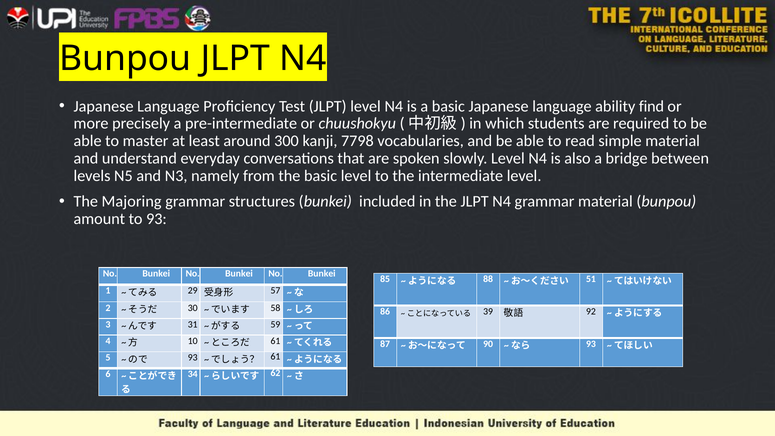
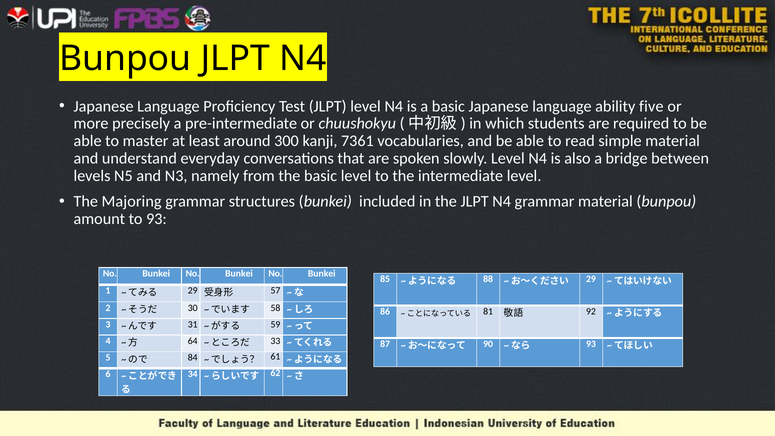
find: find -> five (651, 106)
7798: 7798 -> 7361 (357, 141)
51: 51 -> 29 (591, 279)
39: 39 -> 81 (488, 312)
10: 10 -> 64 (193, 341)
61: 61 -> 33 (276, 341)
93: 93 -> 84 (193, 358)
